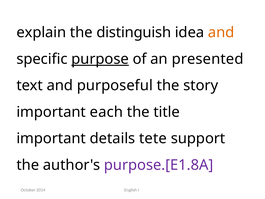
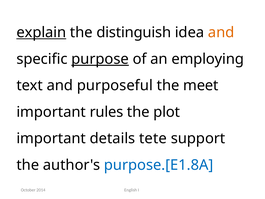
explain underline: none -> present (41, 32)
presented: presented -> employing (208, 59)
story: story -> meet (201, 85)
each: each -> rules (107, 112)
title: title -> plot (167, 112)
purpose.[E1.8A colour: purple -> blue (159, 165)
